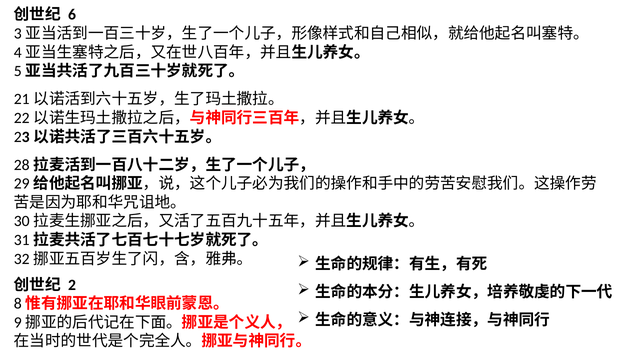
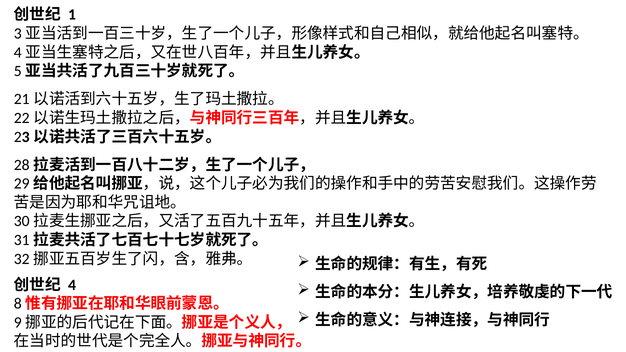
6: 6 -> 1 (72, 15)
2: 2 -> 4 (72, 285)
